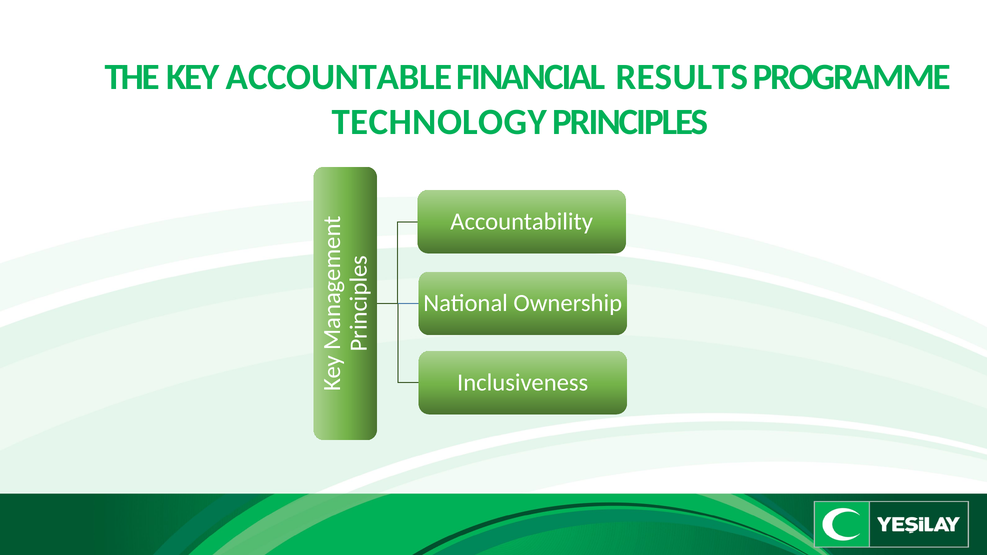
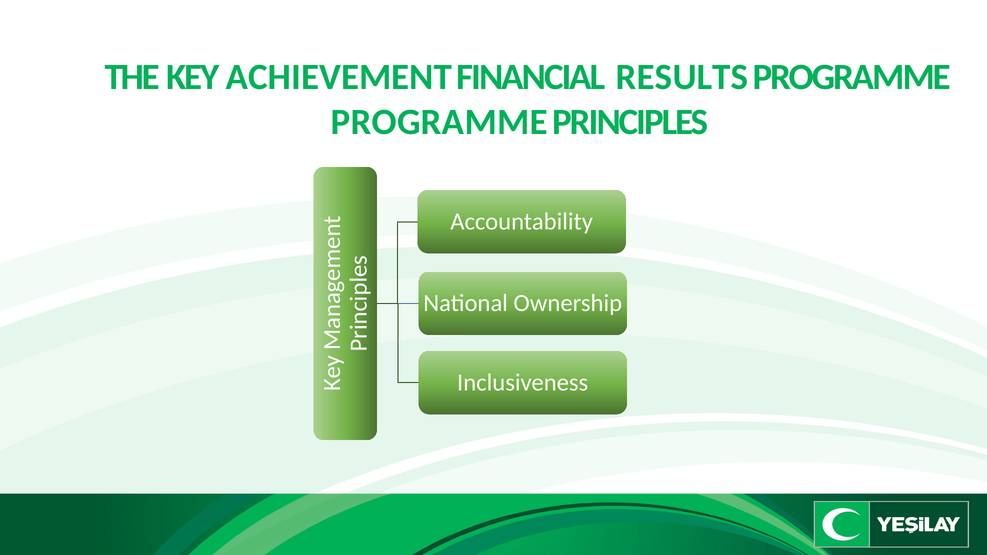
ACCOUNTABLE: ACCOUNTABLE -> ACHIEVEMENT (339, 77)
TECHNOLOGY: TECHNOLOGY -> PROGRAMME (439, 122)
